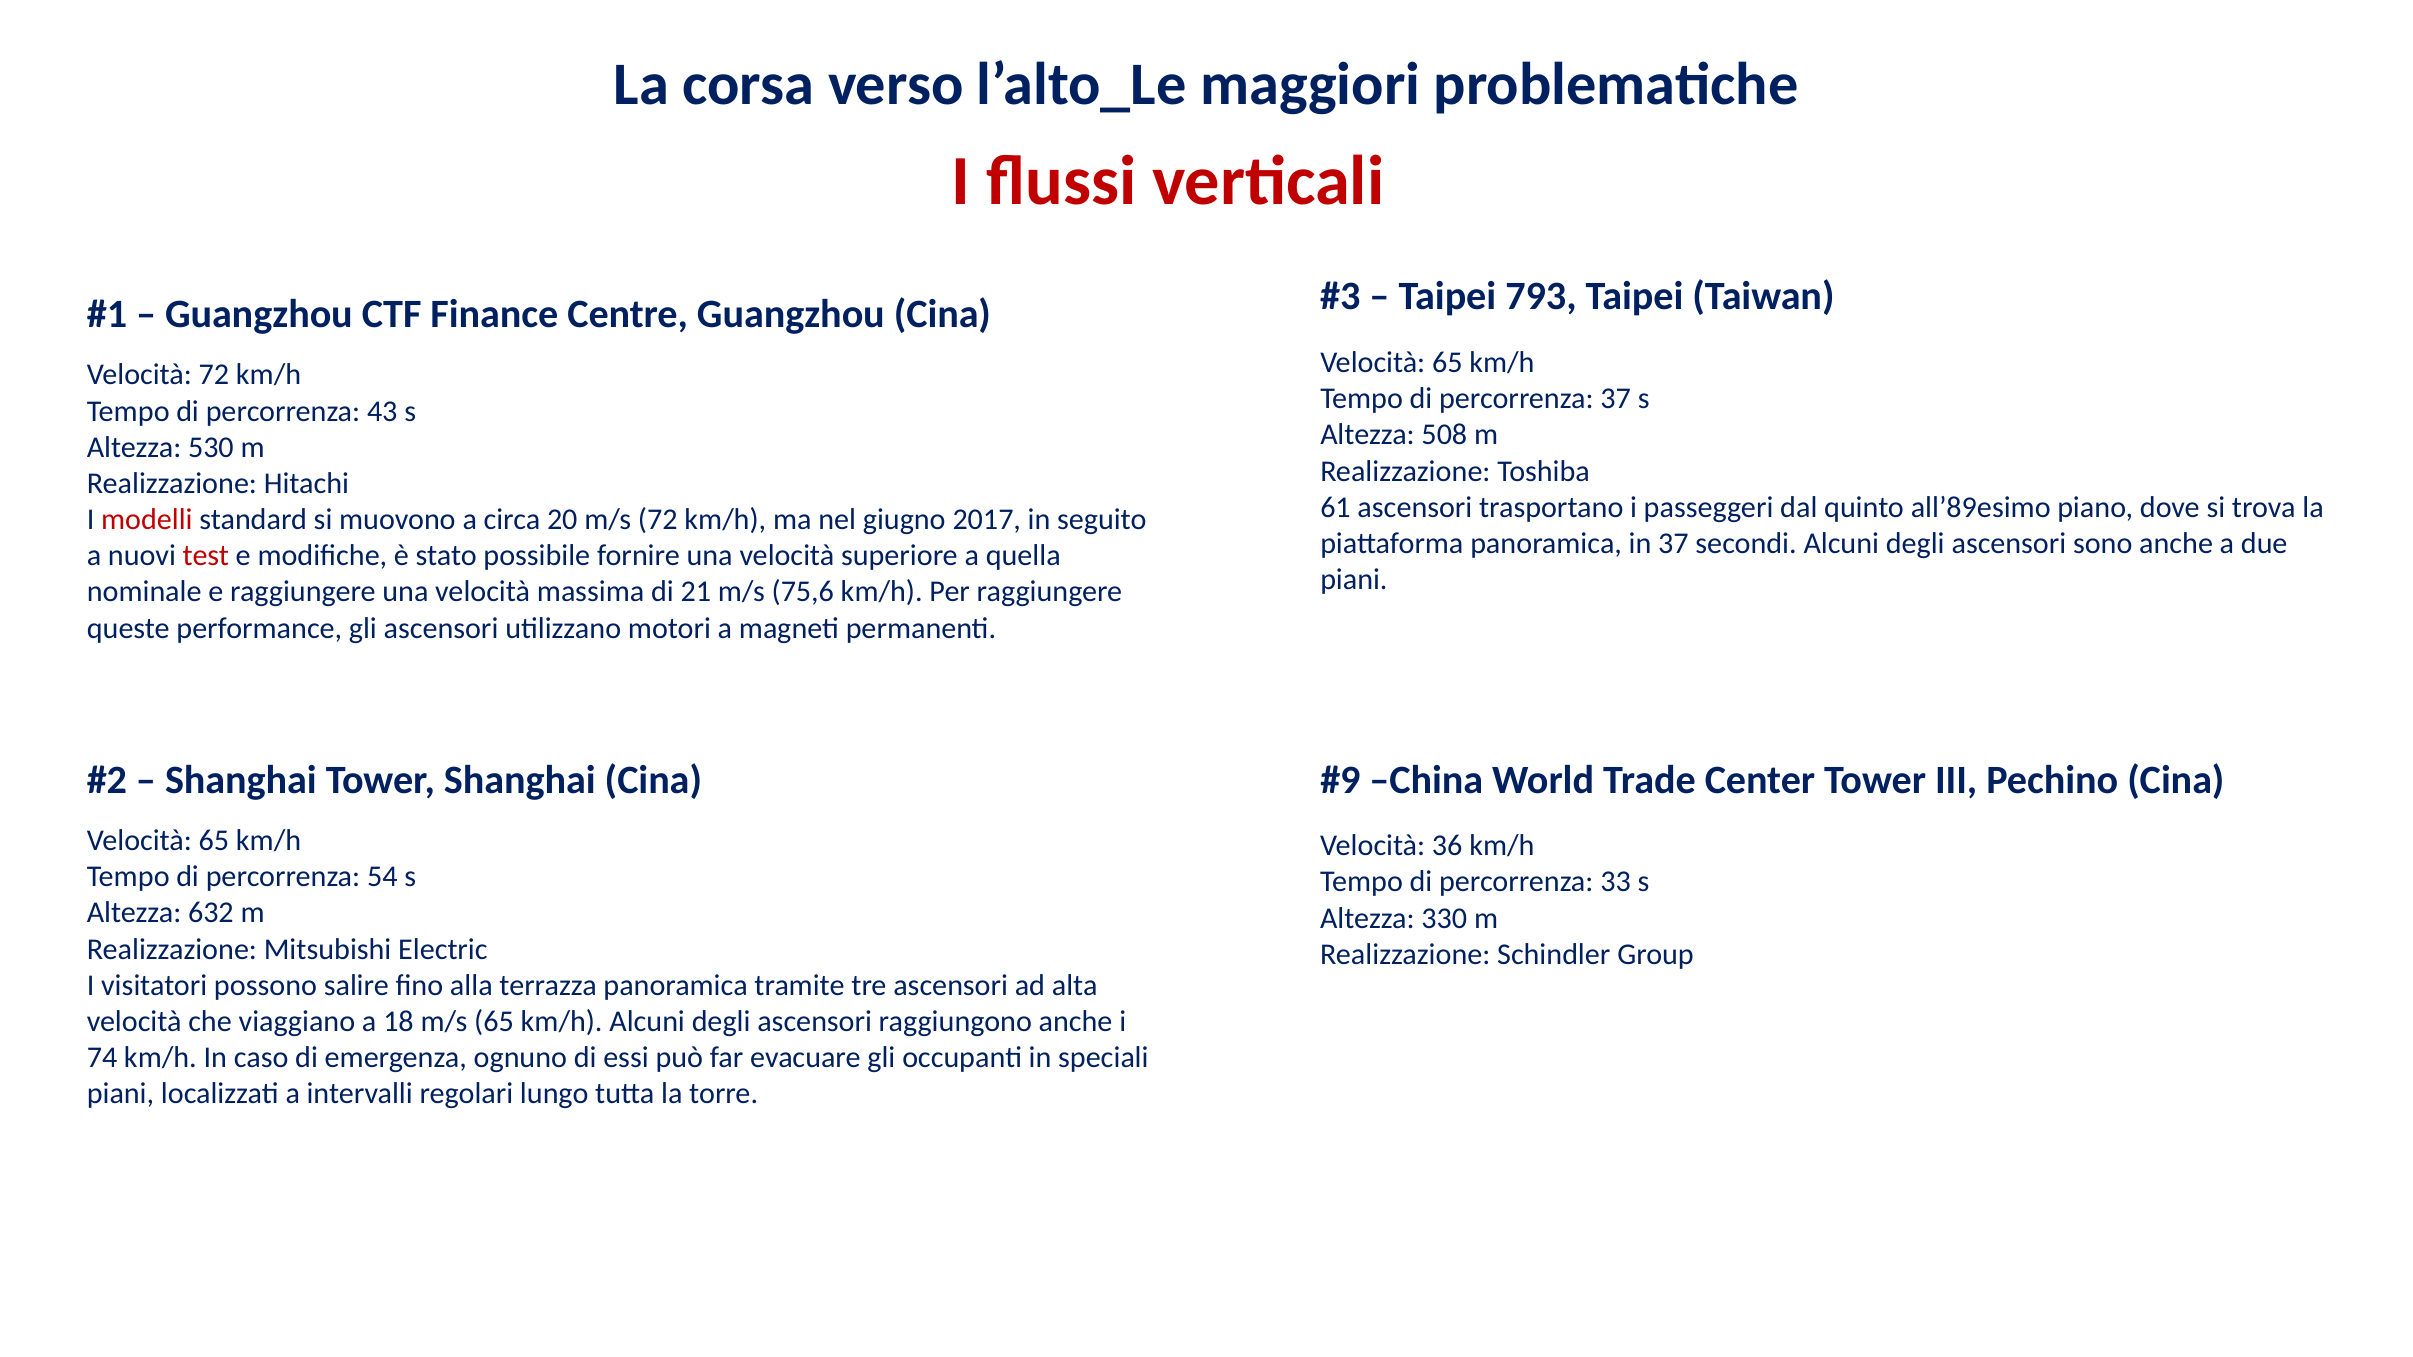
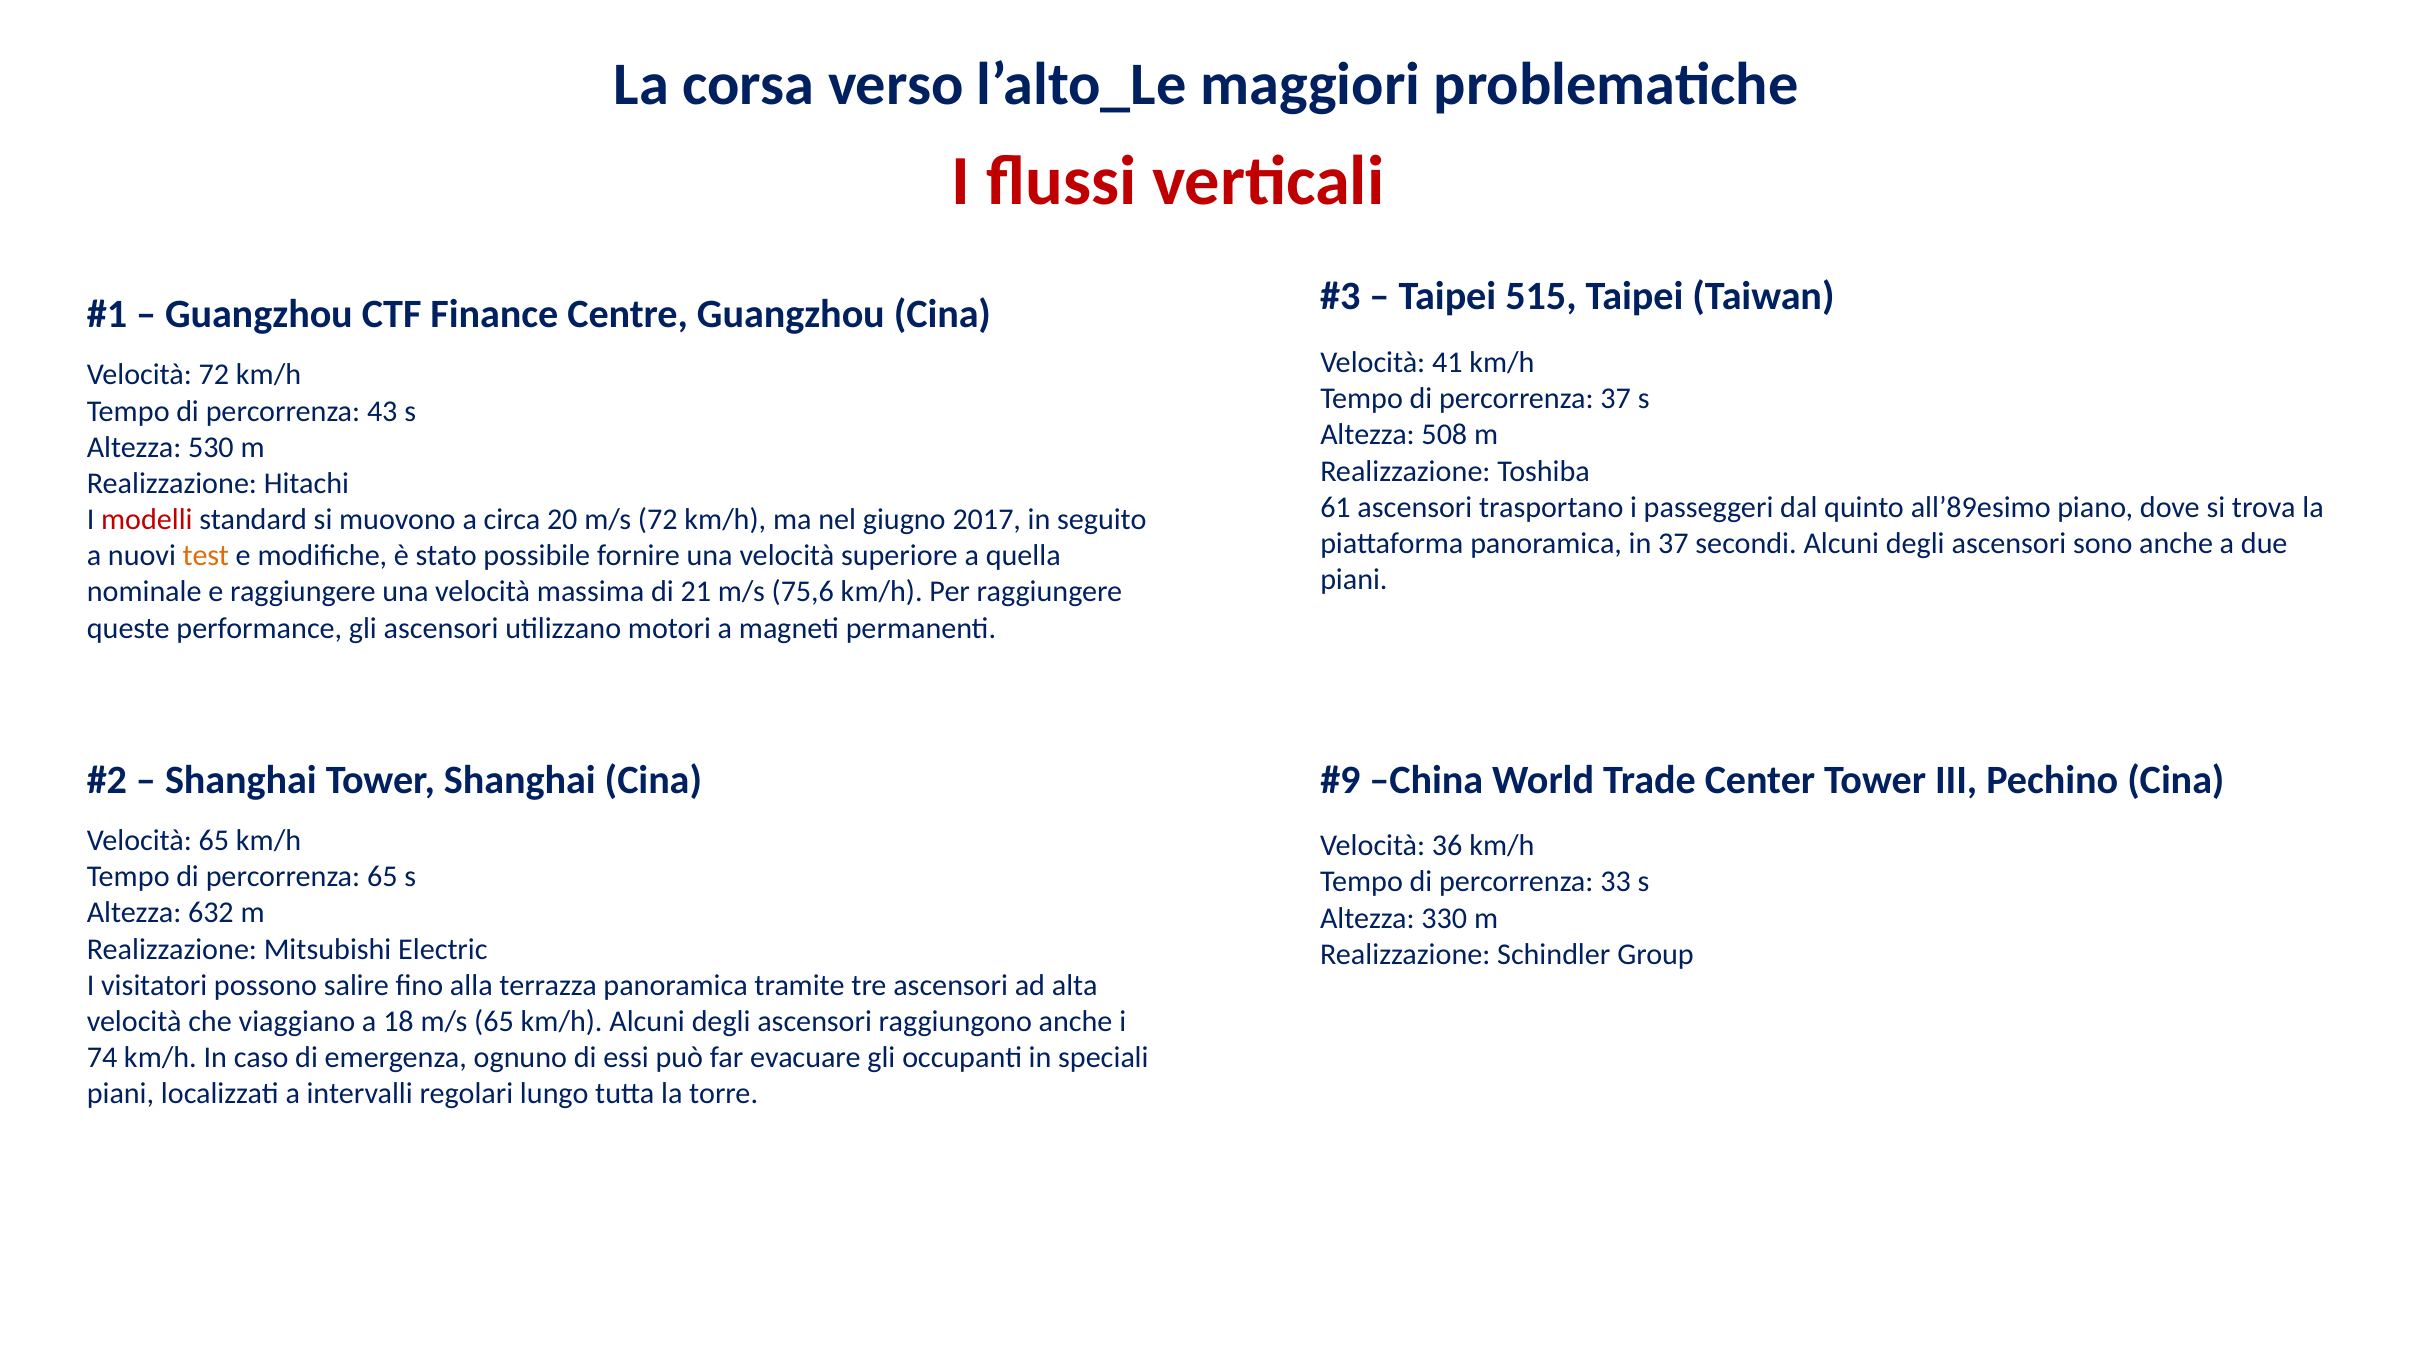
793: 793 -> 515 (1541, 296)
65: 65 -> 41 (1447, 363)
test colour: red -> orange (206, 556)
percorrenza 54: 54 -> 65 (382, 877)
